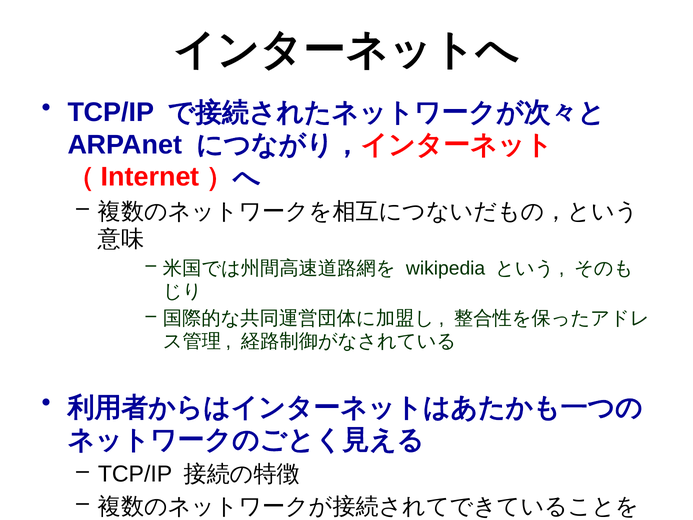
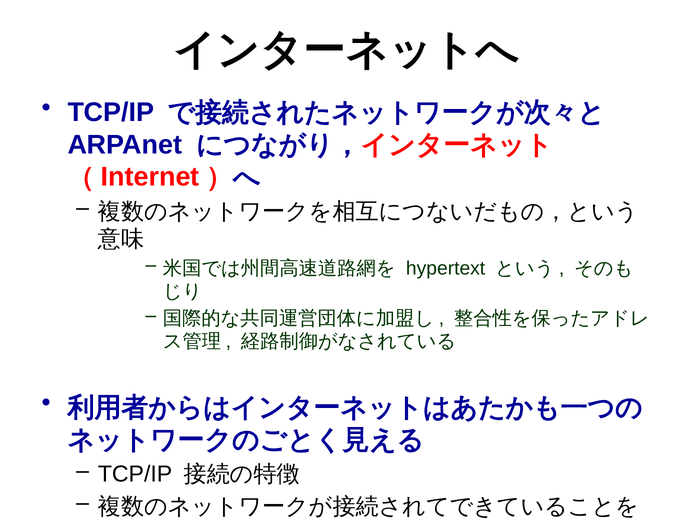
wikipedia: wikipedia -> hypertext (446, 268)
